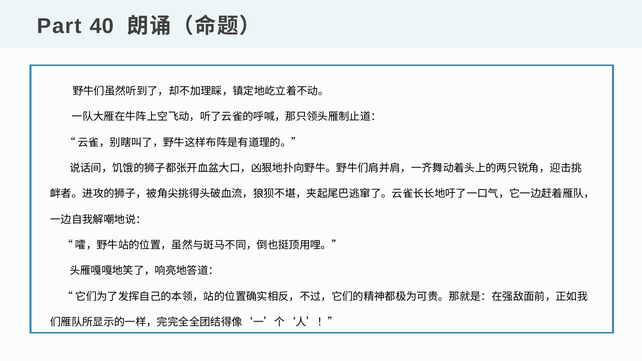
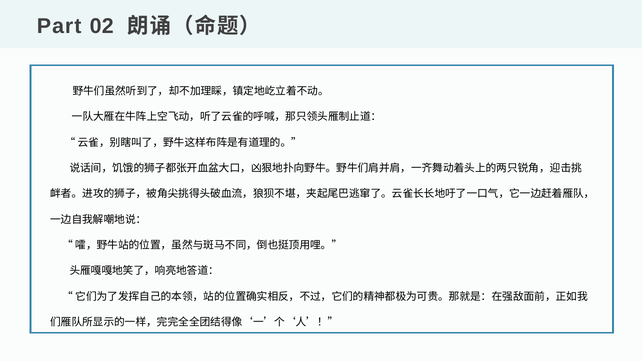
40: 40 -> 02 (102, 26)
